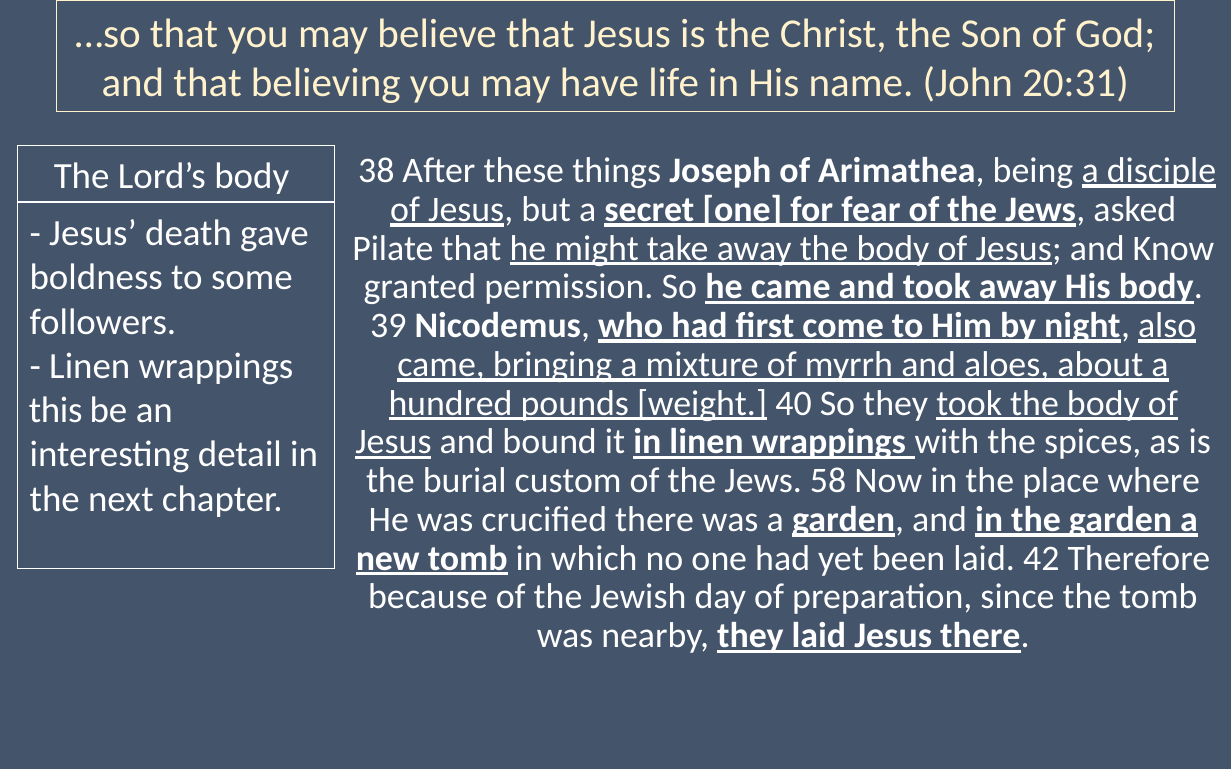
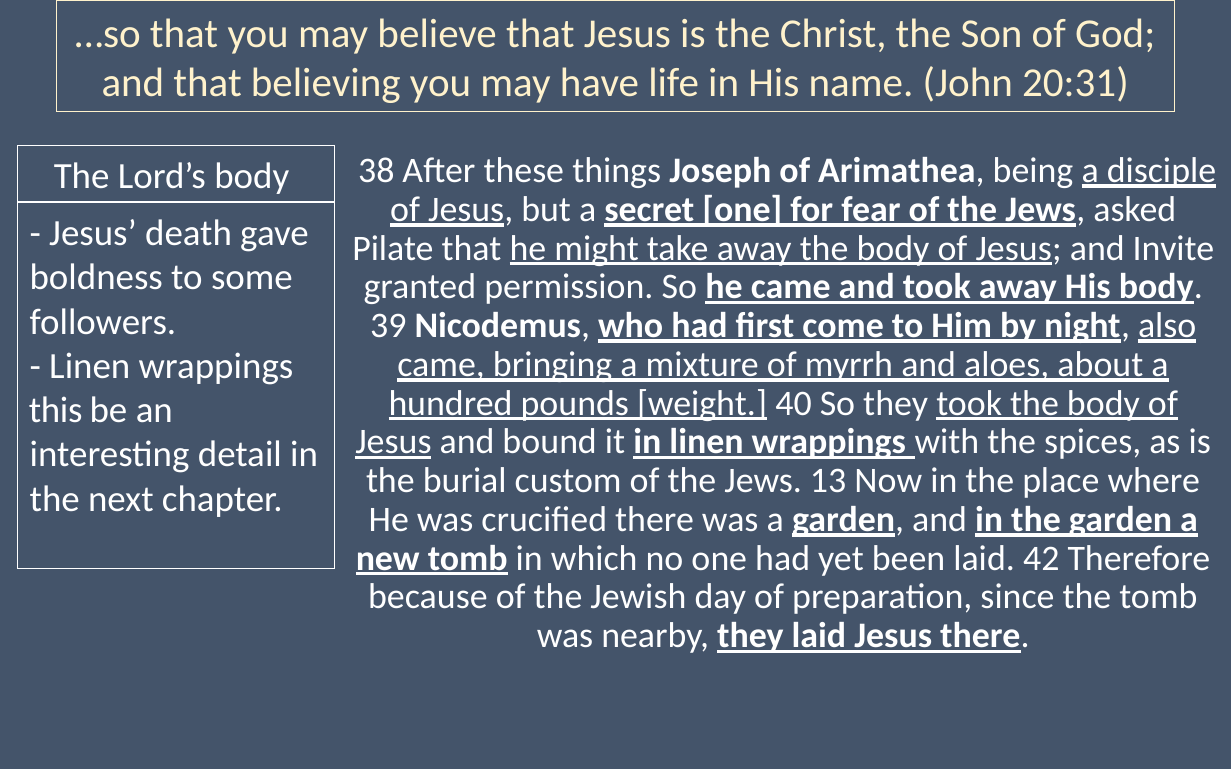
Know: Know -> Invite (1173, 248)
58: 58 -> 13 (828, 481)
